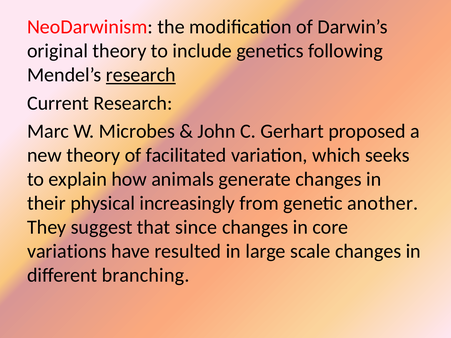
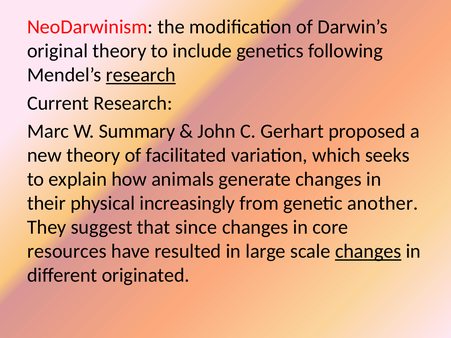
Microbes: Microbes -> Summary (137, 131)
variations: variations -> resources (67, 252)
changes underline: none -> present (368, 252)
branching: branching -> originated (146, 276)
